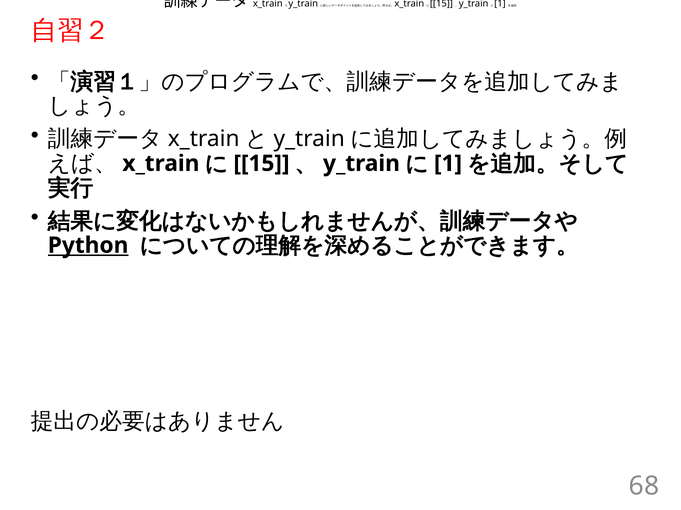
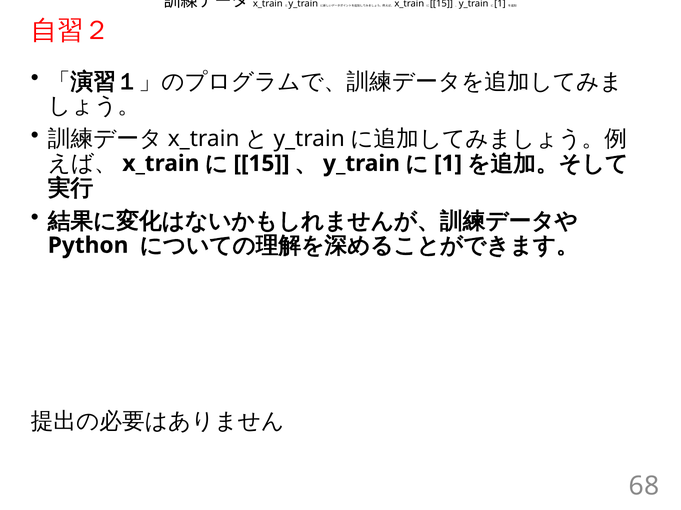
Python underline: present -> none (88, 246)
